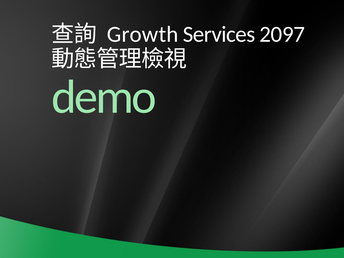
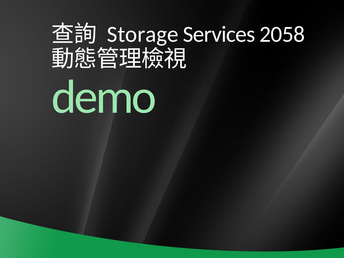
Growth: Growth -> Storage (143, 34)
2097: 2097 -> 2058 (282, 34)
